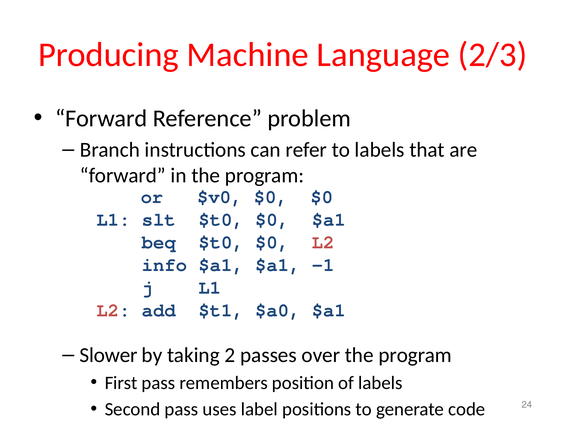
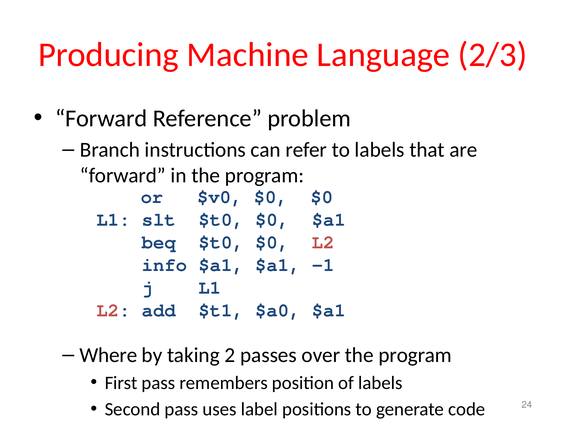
Slower: Slower -> Where (109, 355)
